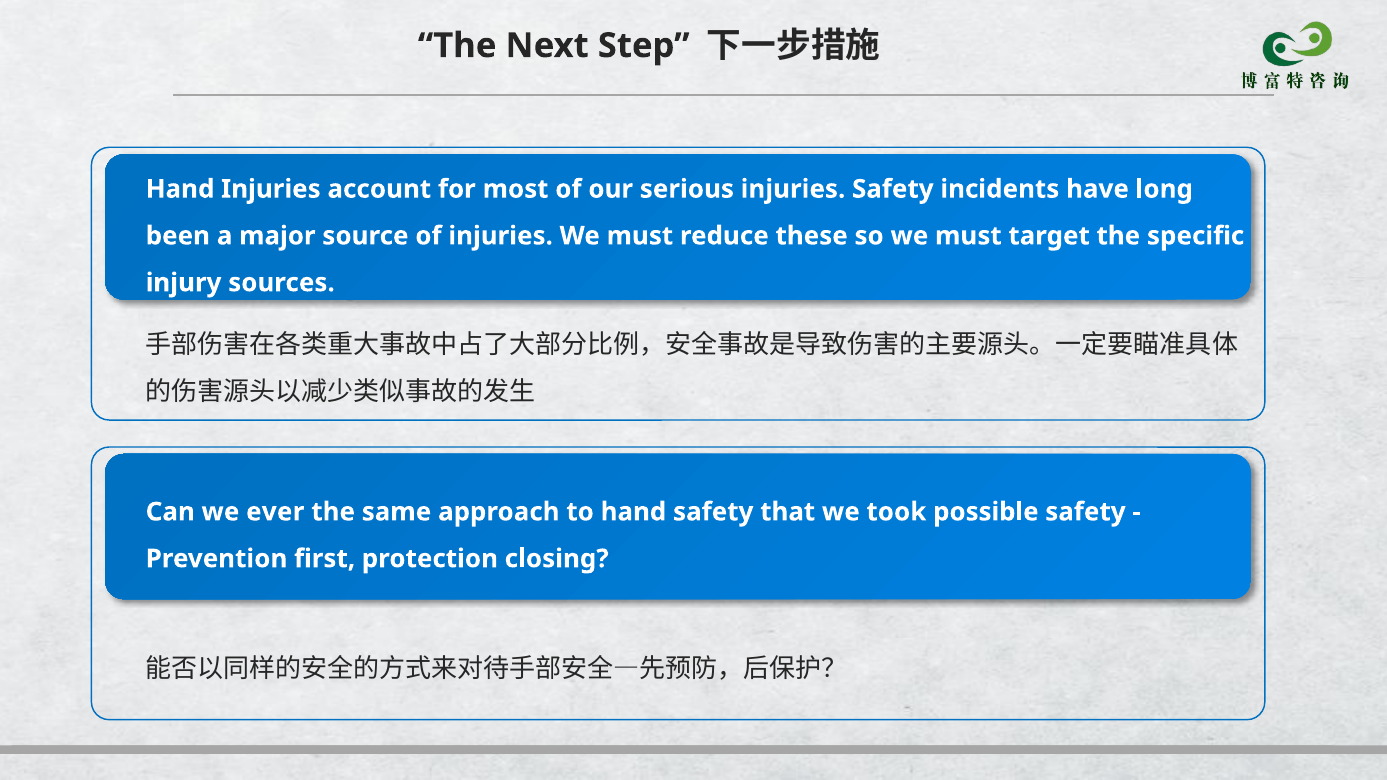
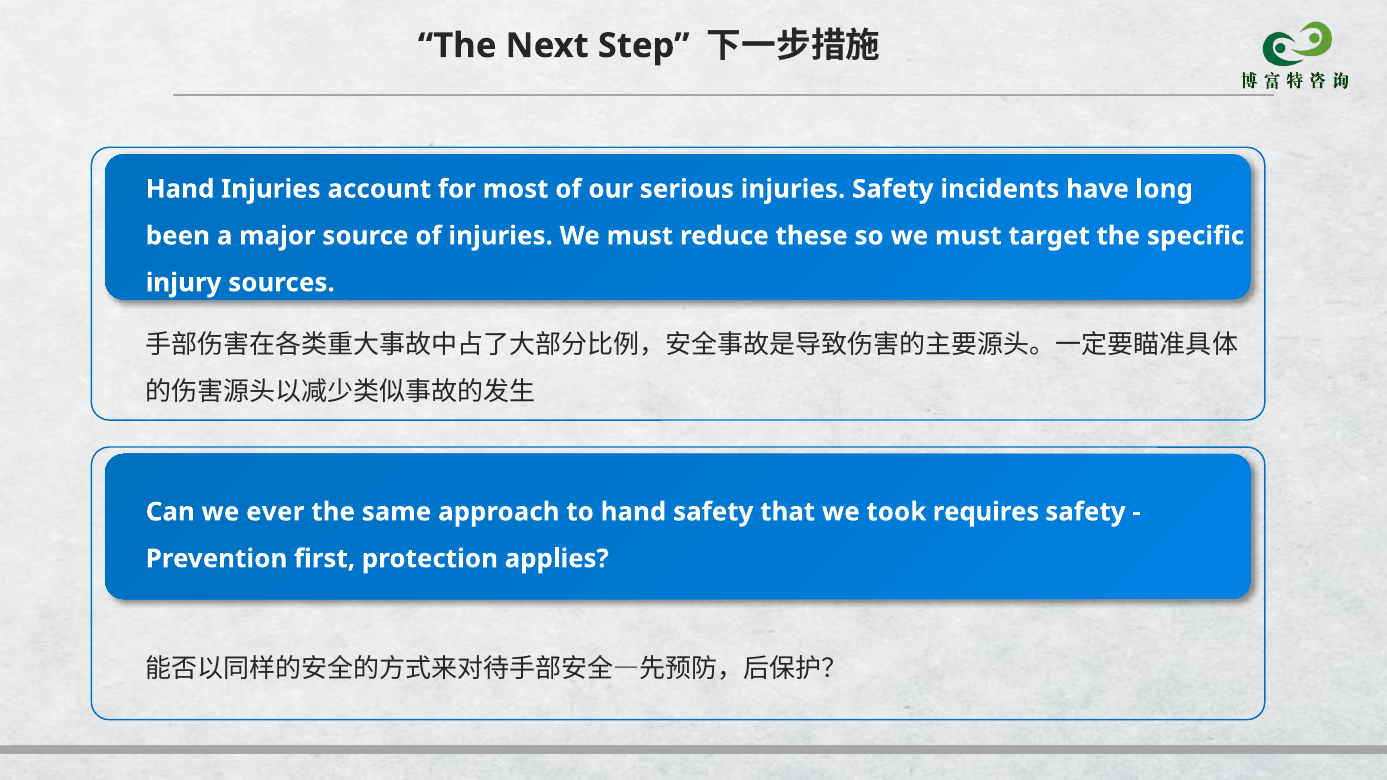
possible: possible -> requires (986, 512)
closing: closing -> applies (557, 559)
